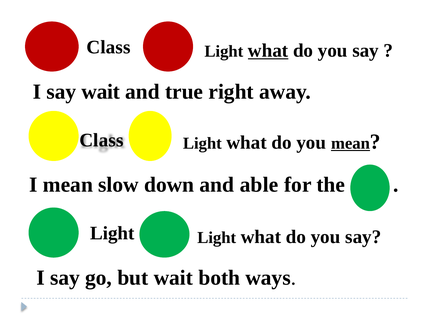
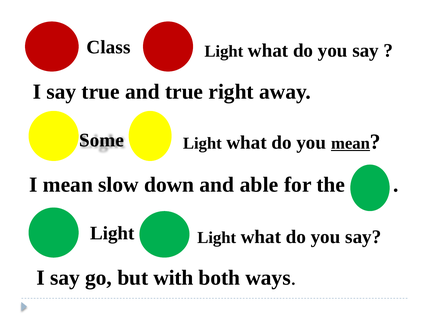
what underline: present -> none (268, 51)
say wait: wait -> true (101, 92)
Class: Class -> Some (102, 140)
but wait: wait -> with (173, 277)
